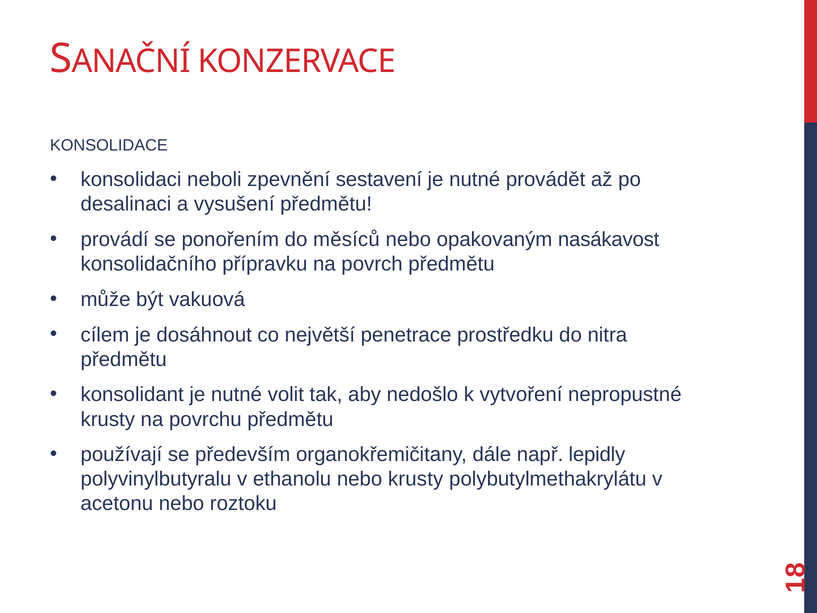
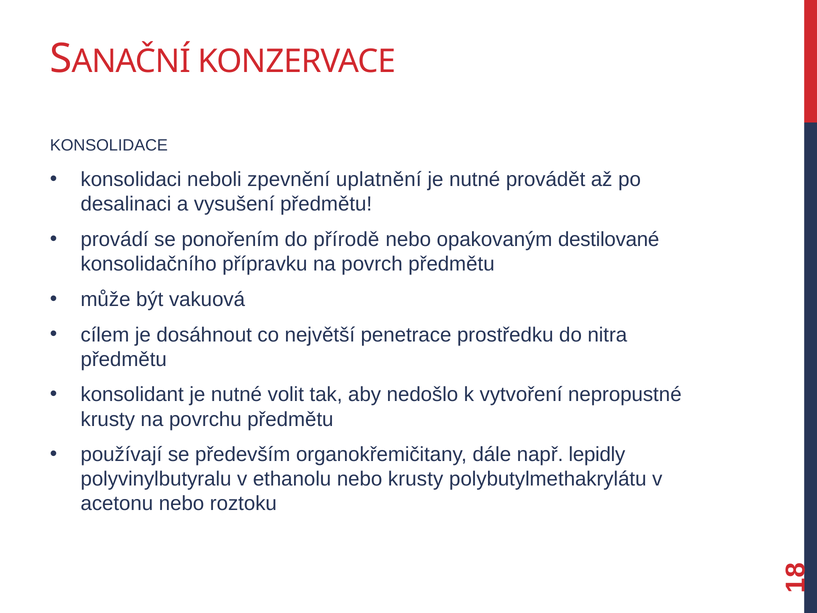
sestavení: sestavení -> uplatnění (379, 179)
měsíců: měsíců -> přírodě (346, 239)
nasákavost: nasákavost -> destilované (609, 239)
